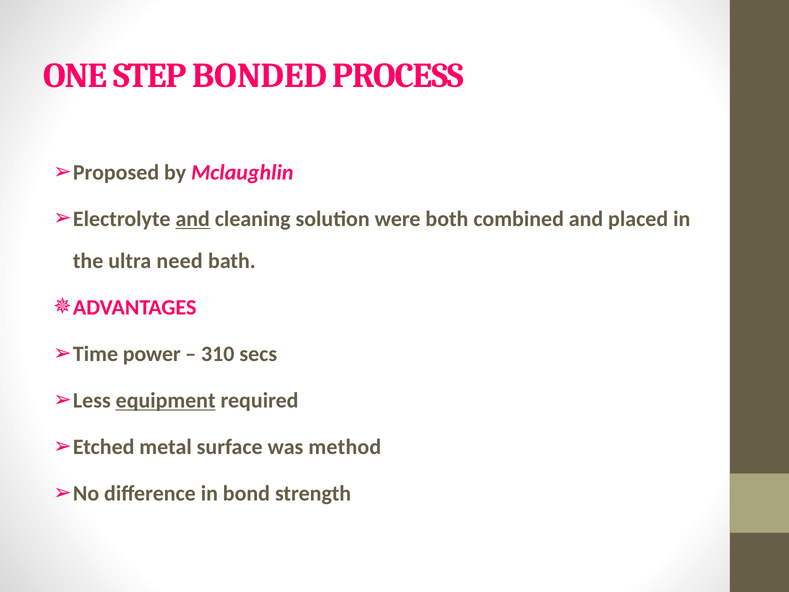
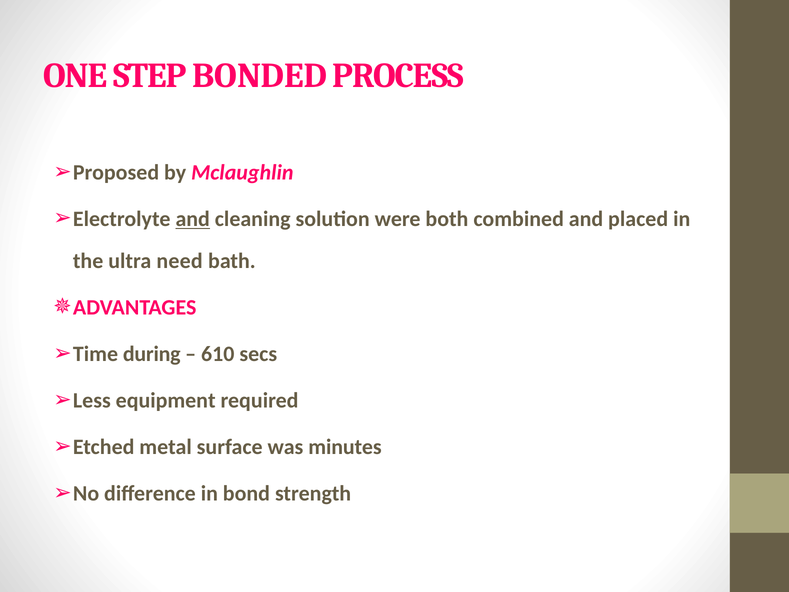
power: power -> during (152, 354)
310: 310 -> 610 (218, 354)
equipment underline: present -> none (166, 400)
method: method -> minutes (345, 447)
